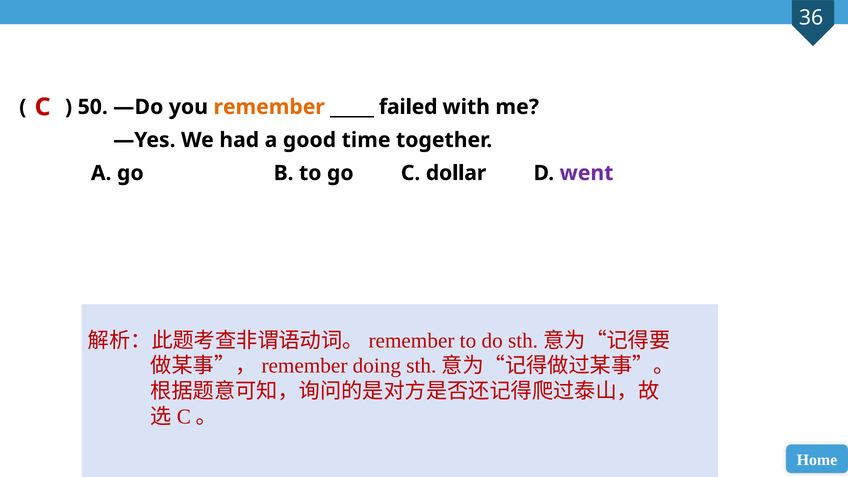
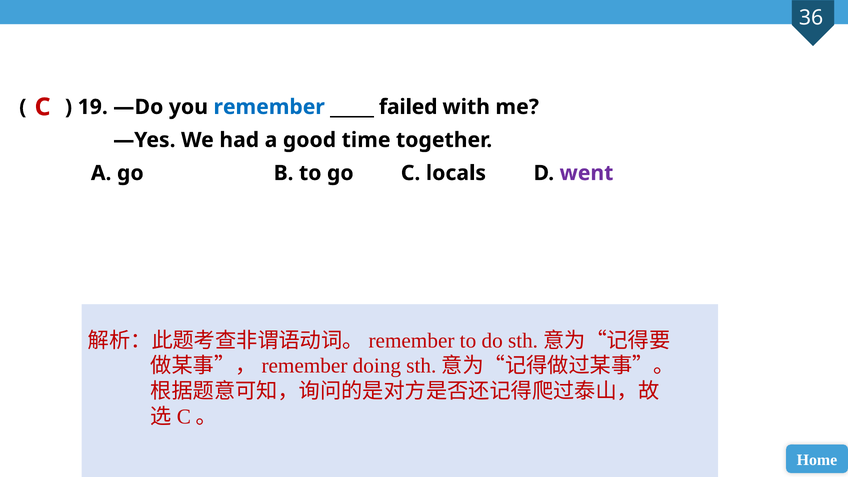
50: 50 -> 19 (93, 107)
remember colour: orange -> blue (269, 107)
dollar: dollar -> locals (456, 173)
